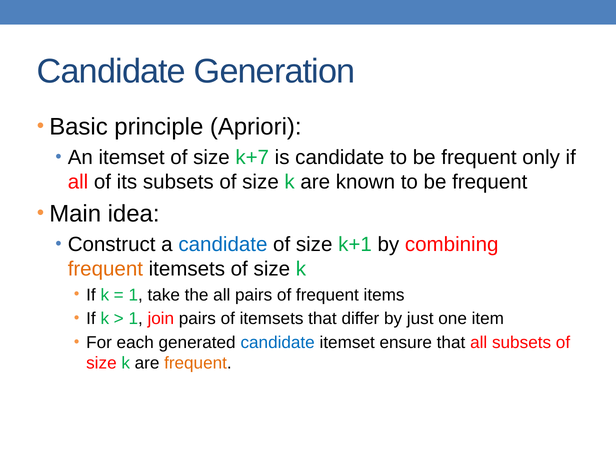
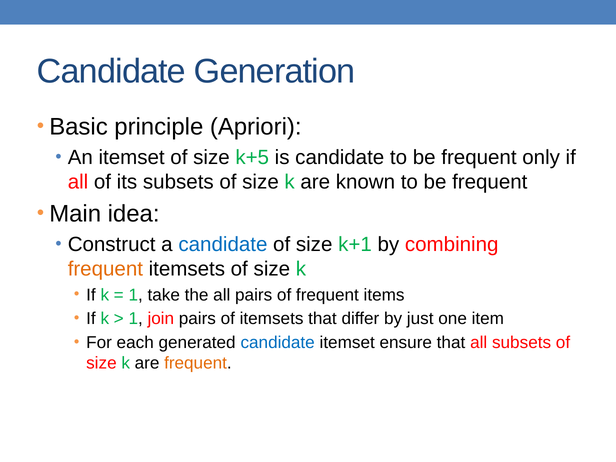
k+7: k+7 -> k+5 (252, 158)
